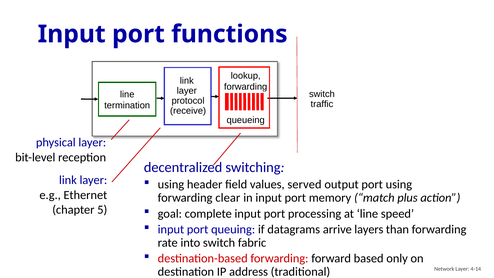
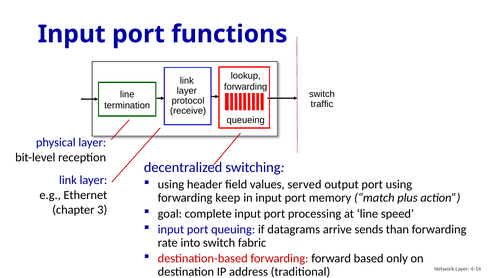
clear: clear -> keep (228, 198)
5: 5 -> 3 (102, 210)
layers: layers -> sends (369, 229)
